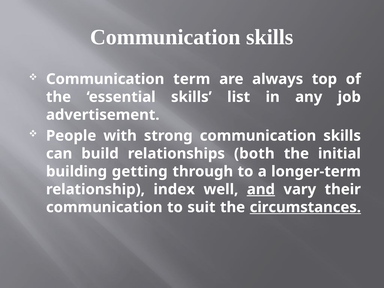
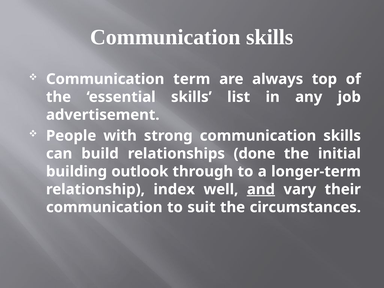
both: both -> done (254, 154)
getting: getting -> outlook (140, 171)
circumstances underline: present -> none (305, 207)
